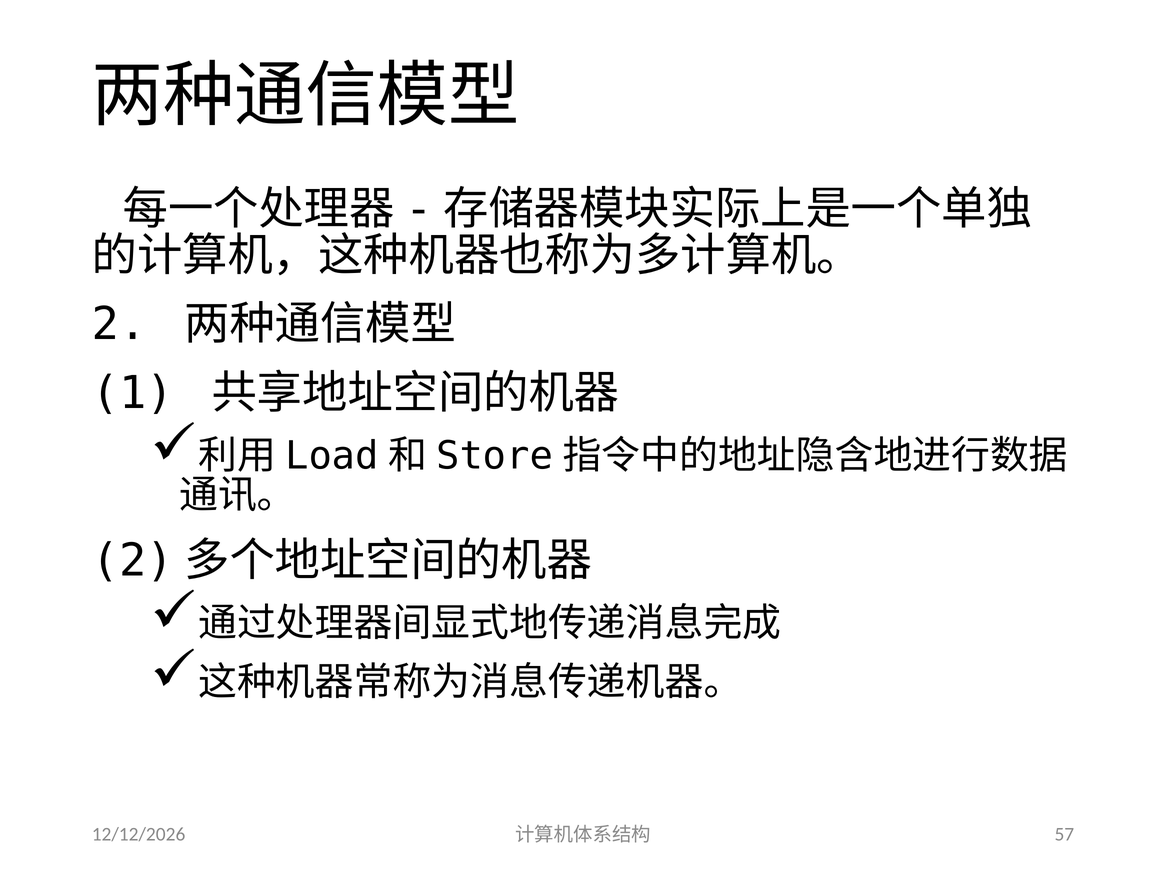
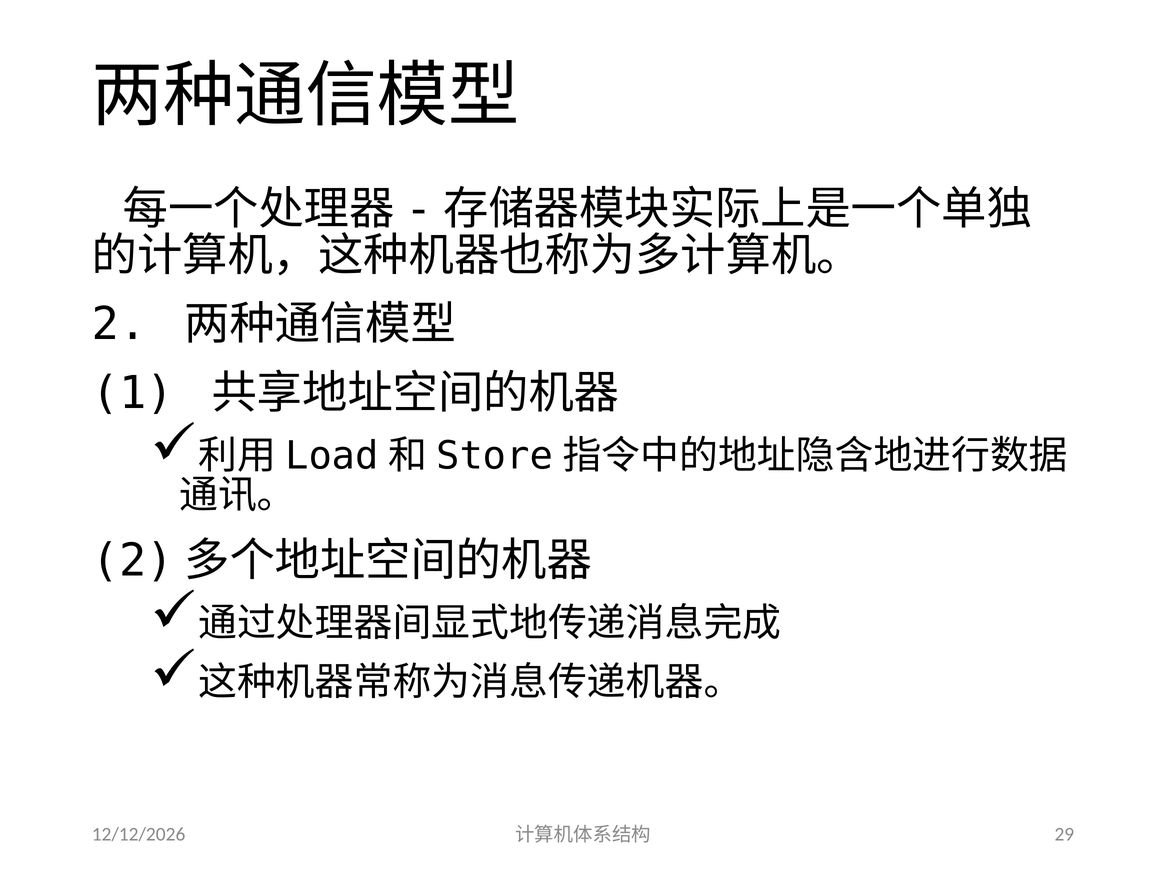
57: 57 -> 29 (1064, 835)
